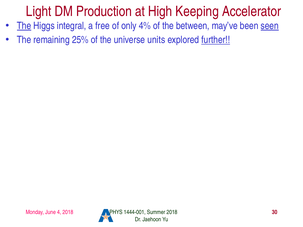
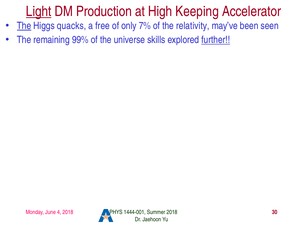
Light underline: none -> present (39, 12)
integral: integral -> quacks (72, 26)
4%: 4% -> 7% (145, 26)
between: between -> relativity (193, 26)
seen underline: present -> none (270, 26)
25%: 25% -> 99% (80, 40)
units: units -> skills (156, 40)
